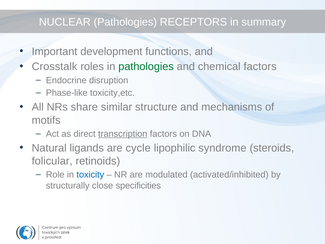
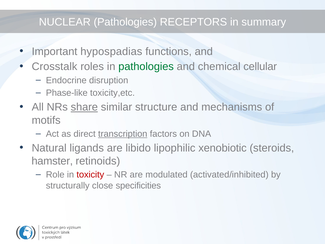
development: development -> hypospadias (111, 51)
chemical factors: factors -> cellular (260, 67)
share underline: none -> present (84, 107)
cycle: cycle -> libido (138, 148)
syndrome: syndrome -> xenobiotic (223, 148)
folicular: folicular -> hamster (52, 161)
toxicity colour: blue -> red (90, 174)
